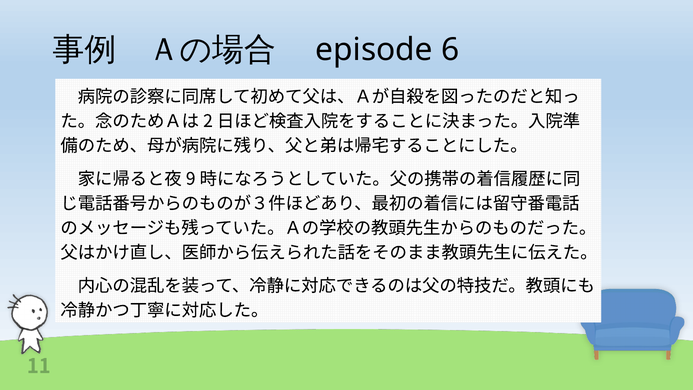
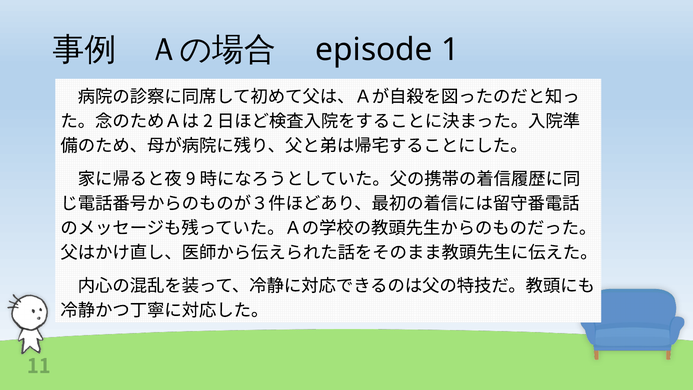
6: 6 -> 1 (450, 50)
